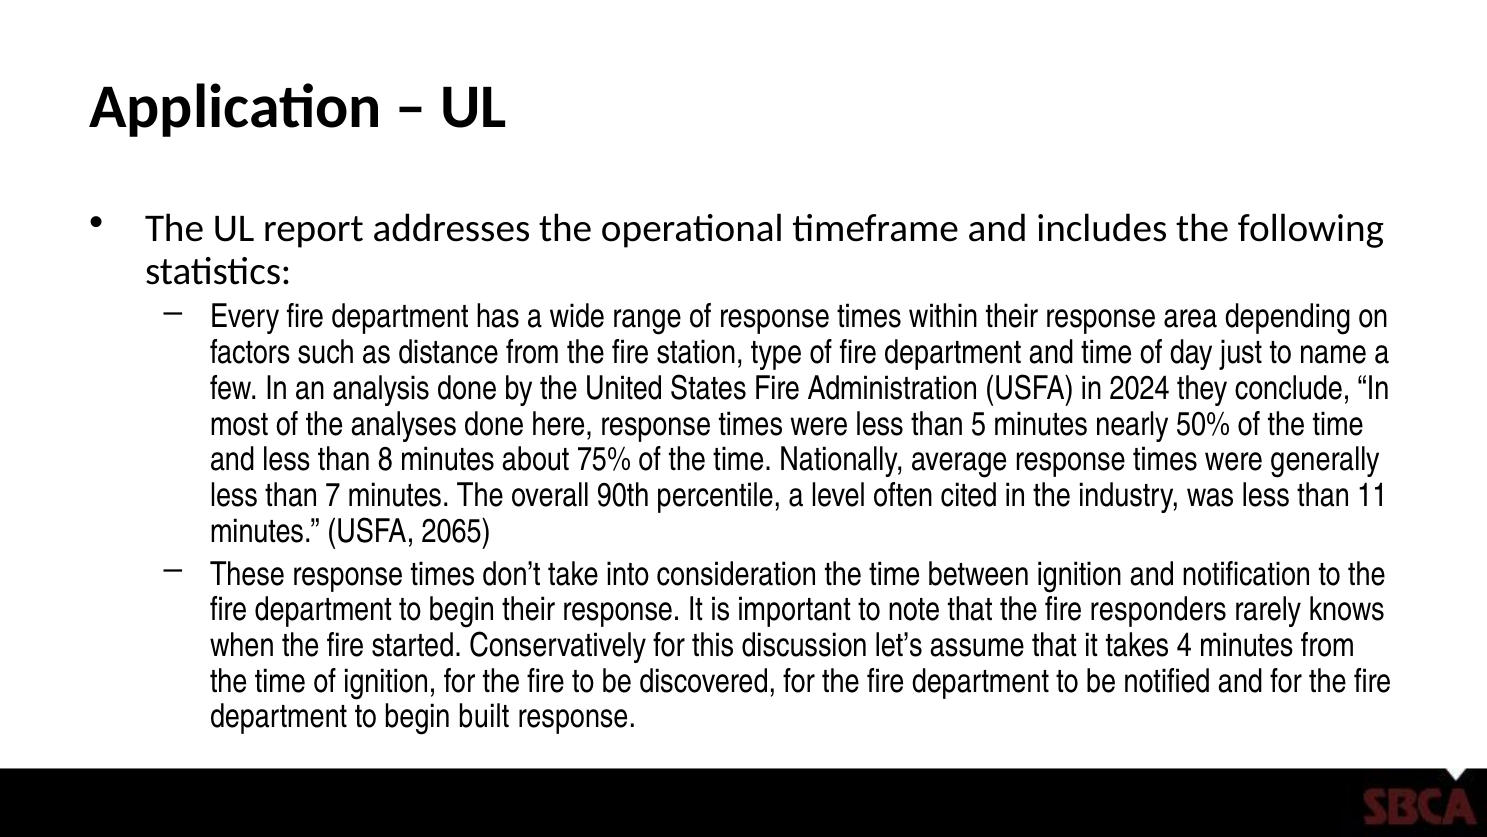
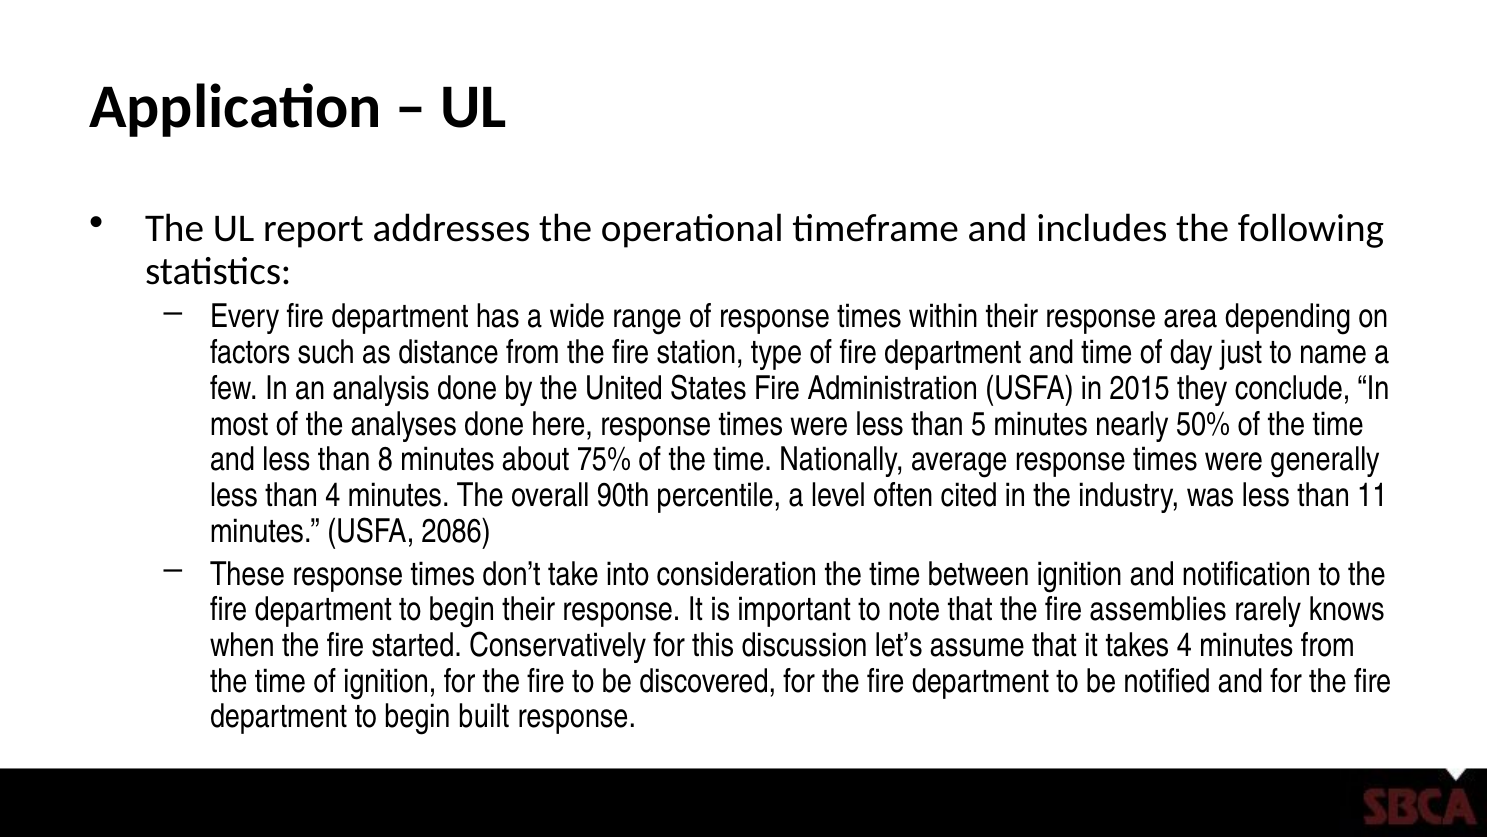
2024: 2024 -> 2015 (1140, 388)
than 7: 7 -> 4 (333, 495)
2065: 2065 -> 2086 (456, 531)
responders: responders -> assemblies (1158, 609)
